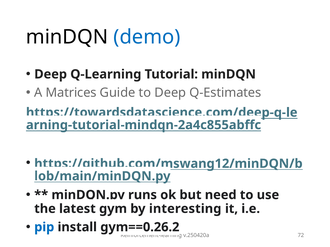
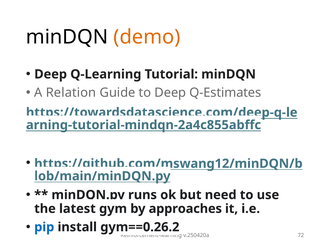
demo colour: blue -> orange (147, 37)
Matrices: Matrices -> Relation (71, 93)
interesting: interesting -> approaches (185, 209)
